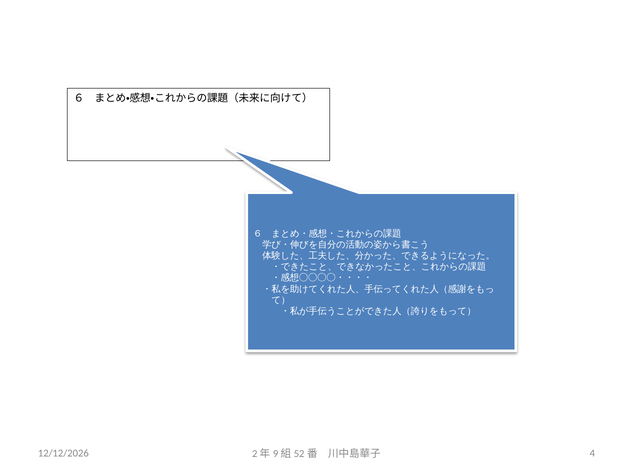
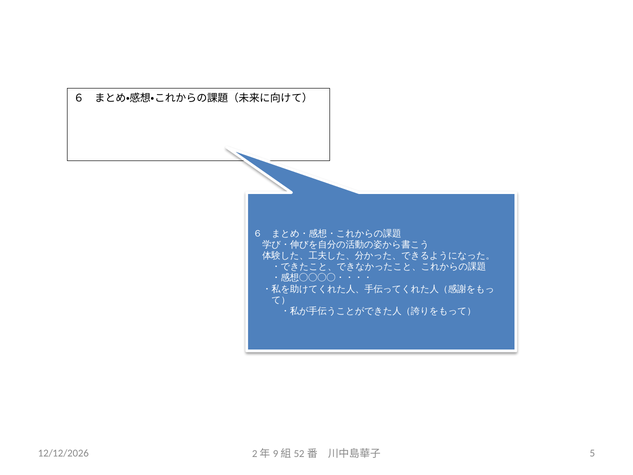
4: 4 -> 5 (592, 453)
